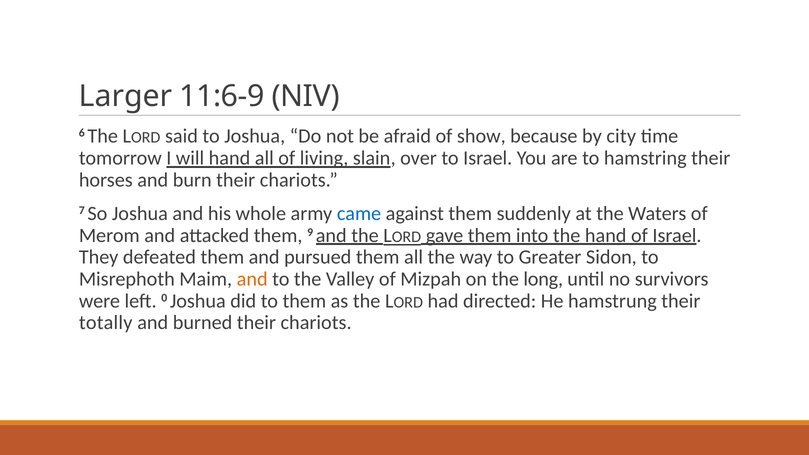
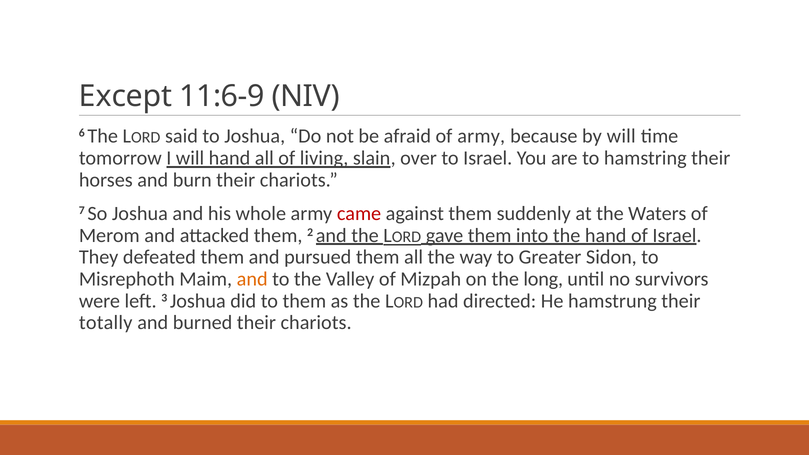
Larger: Larger -> Except (126, 96)
of show: show -> army (481, 136)
by city: city -> will (621, 136)
came colour: blue -> red (359, 214)
9: 9 -> 2 (310, 232)
0: 0 -> 3 (164, 298)
